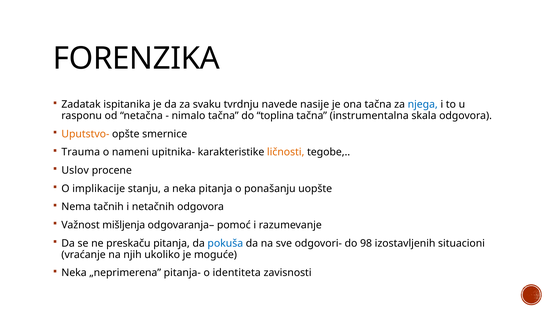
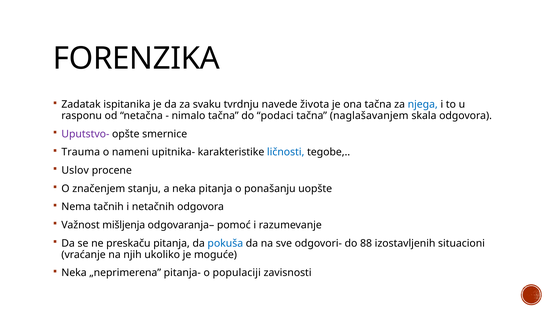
nasije: nasije -> života (315, 105)
toplina: toplina -> podaci (275, 116)
instrumentalna: instrumentalna -> naglašavanjem (369, 116)
Uputstvo- colour: orange -> purple (85, 134)
ličnosti colour: orange -> blue (286, 152)
implikacije: implikacije -> značenjem (99, 189)
98: 98 -> 88 (366, 244)
identiteta: identiteta -> populaciji (237, 273)
